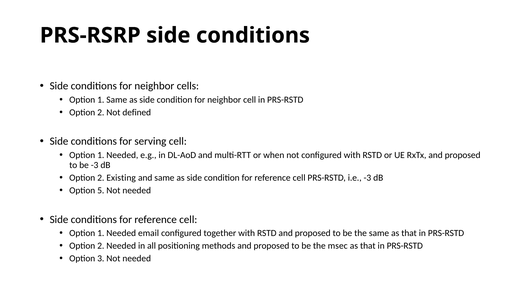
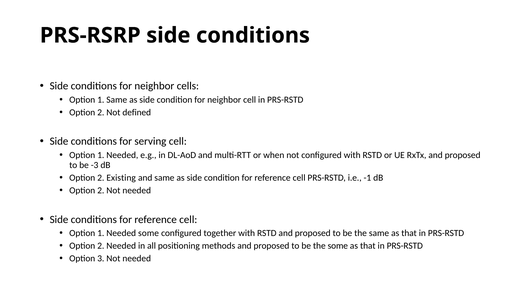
i.e -3: -3 -> -1 (367, 178)
5: 5 -> 2 (101, 191)
Needed email: email -> some (149, 233)
the msec: msec -> some (338, 246)
